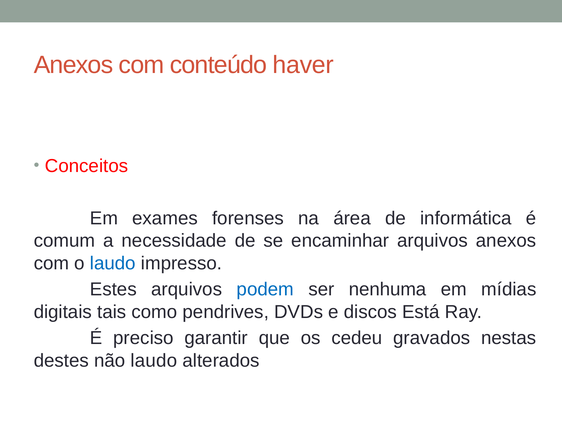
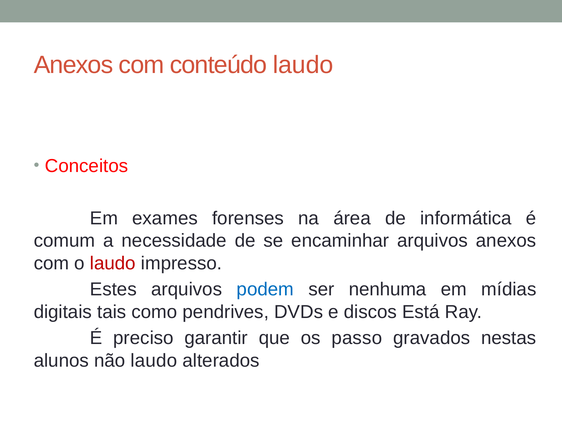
conteúdo haver: haver -> laudo (303, 65)
laudo colour: blue -> red (113, 264)
cedeu: cedeu -> passo (357, 338)
destes: destes -> alunos (61, 361)
